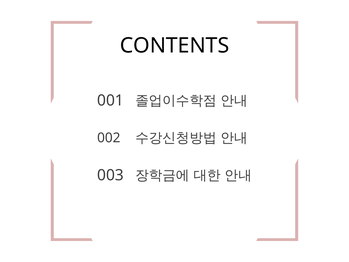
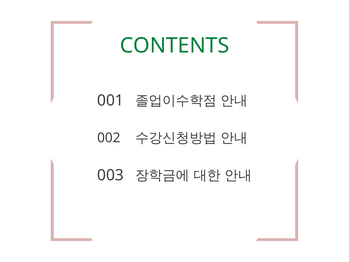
CONTENTS colour: black -> green (174, 46)
